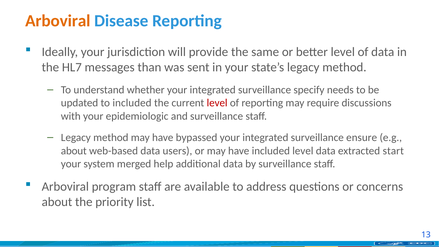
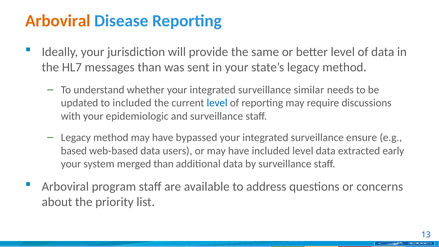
specify: specify -> similar (309, 90)
level colour: red -> blue (217, 103)
about: about -> based (74, 151)
start: start -> early (393, 151)
merged help: help -> than (164, 164)
